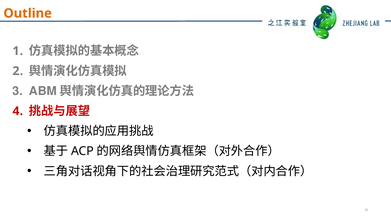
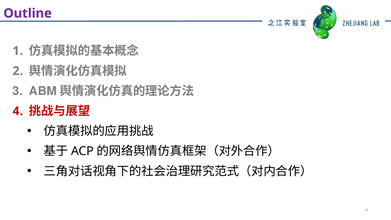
Outline colour: orange -> purple (28, 13)
